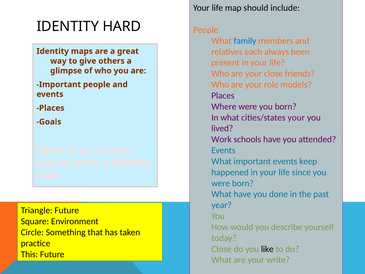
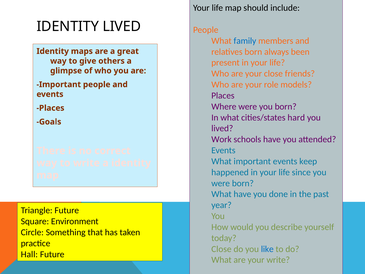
IDENTITY HARD: HARD -> LIVED (122, 27)
relatives each: each -> born (253, 52)
cities/states your: your -> hard (296, 117)
like colour: black -> blue (267, 249)
This: This -> Hall (29, 254)
